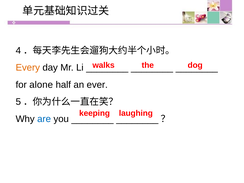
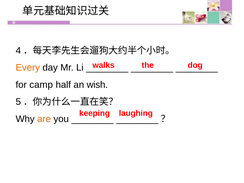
alone: alone -> camp (41, 85)
ever: ever -> wish (97, 85)
are colour: blue -> orange (44, 119)
